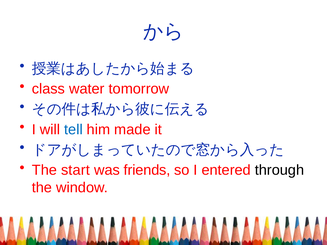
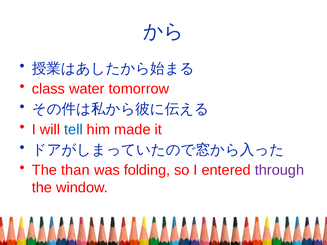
start: start -> than (75, 170)
friends: friends -> folding (147, 170)
through colour: black -> purple (279, 170)
